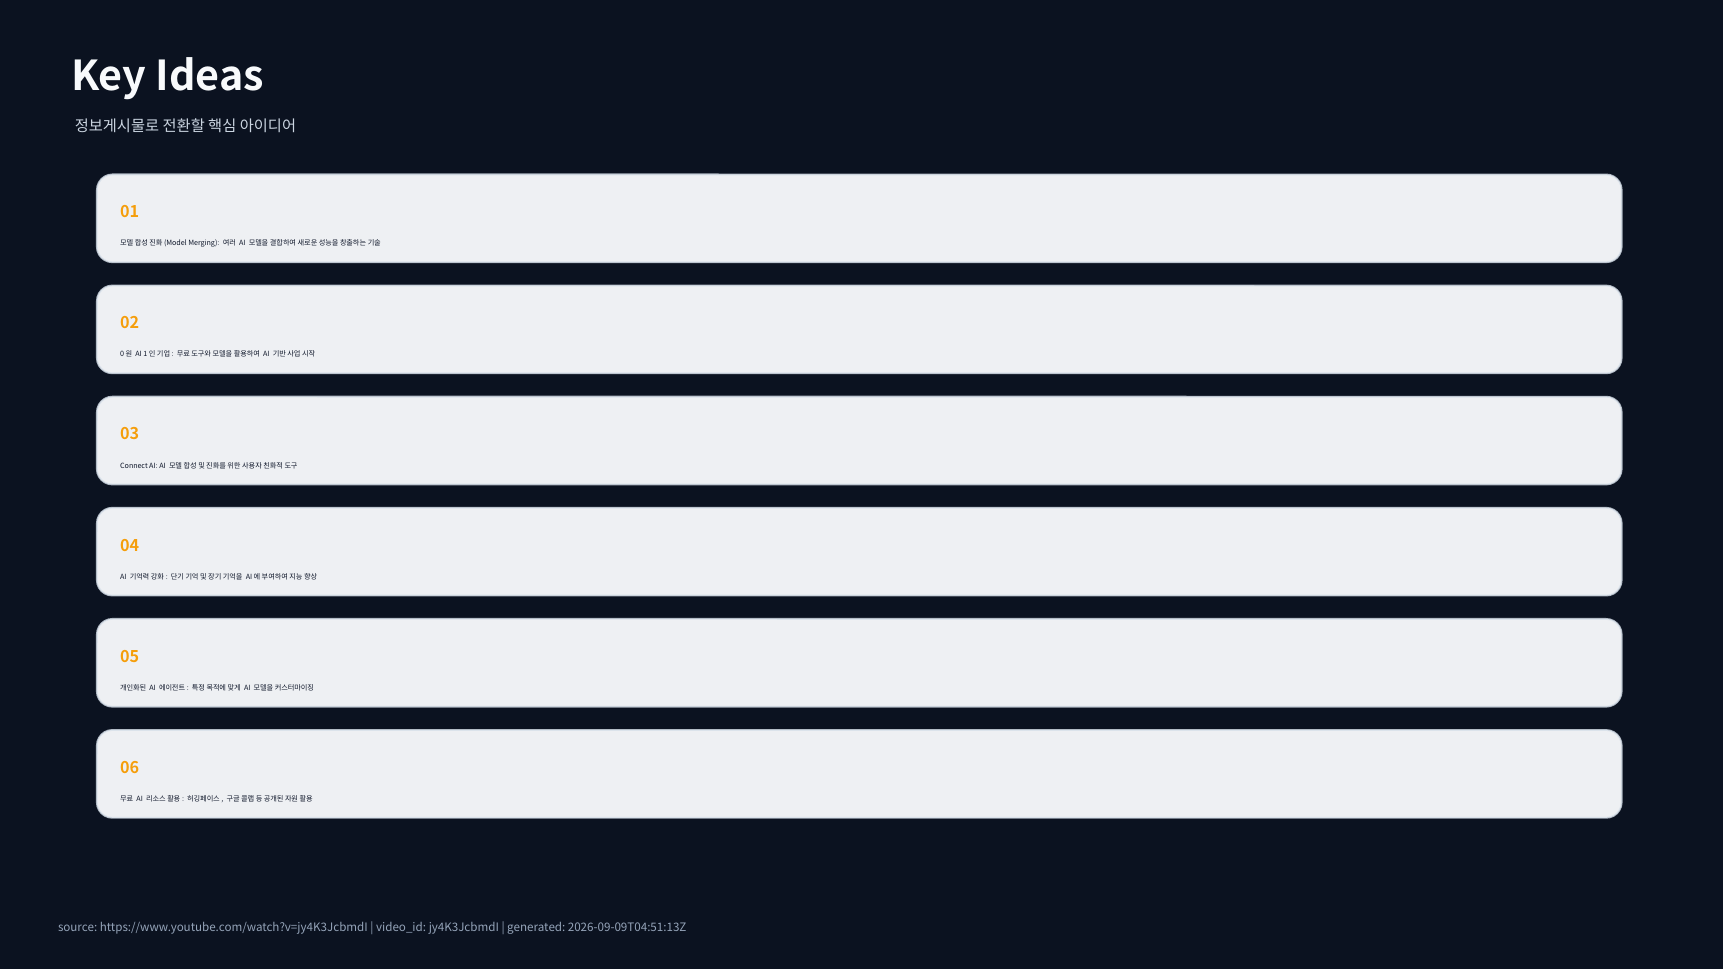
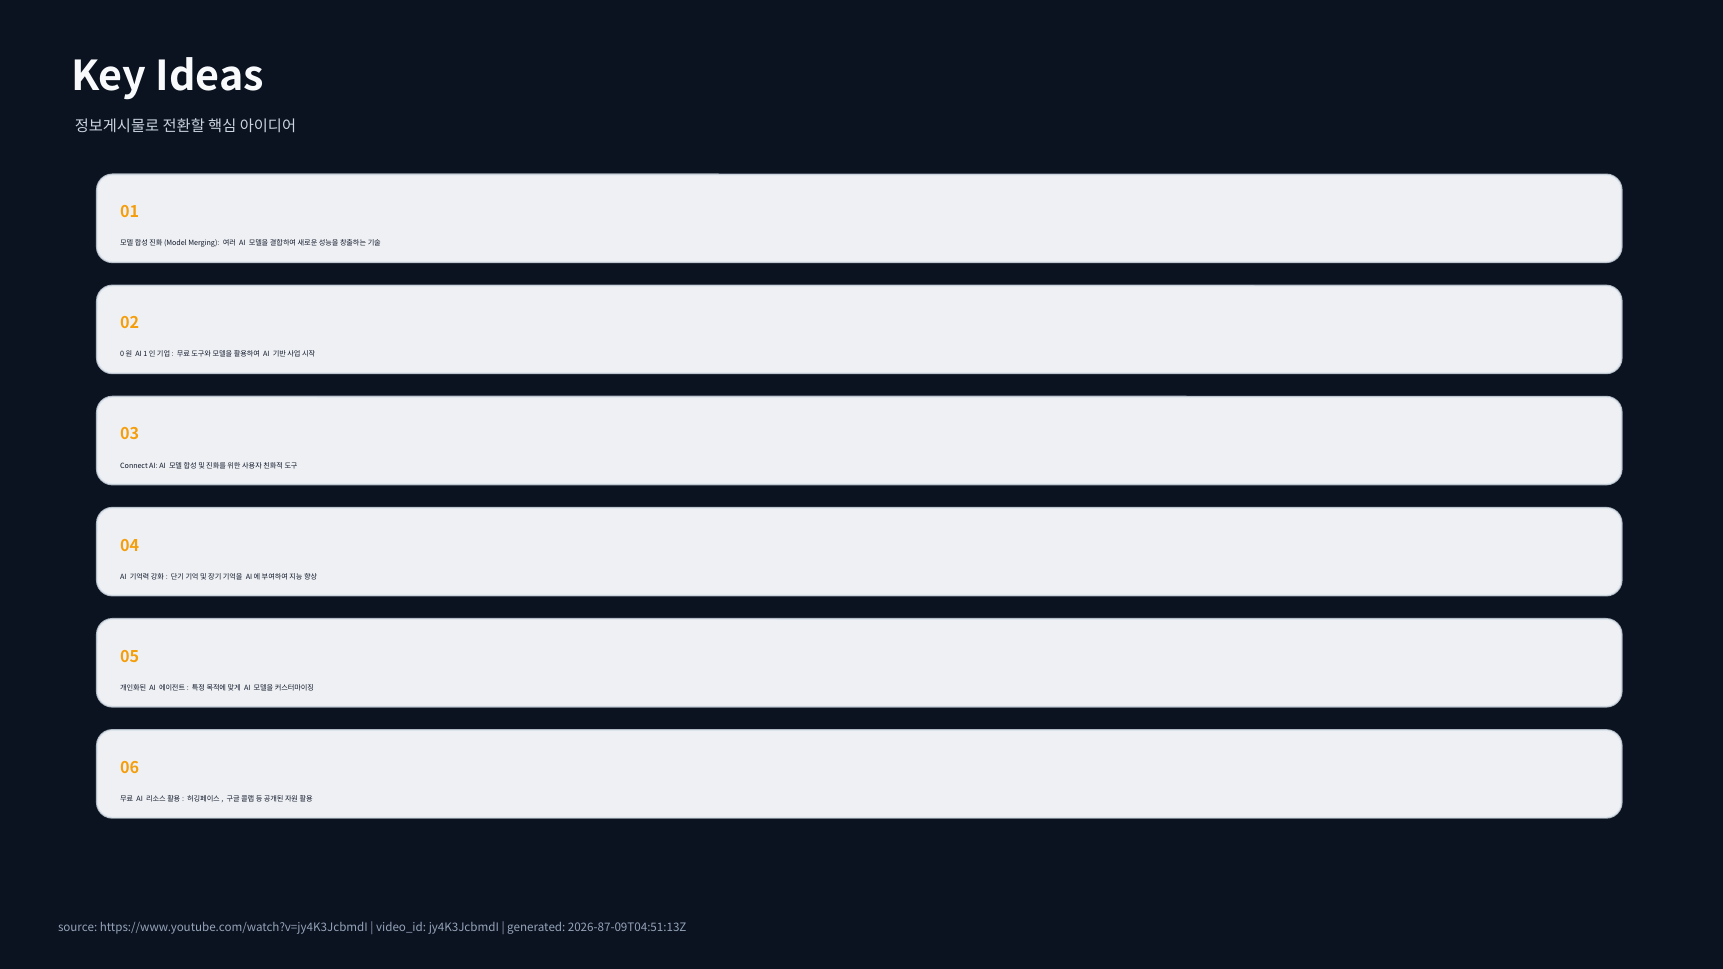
2026-09-09T04:51:13Z: 2026-09-09T04:51:13Z -> 2026-87-09T04:51:13Z (627, 928)
